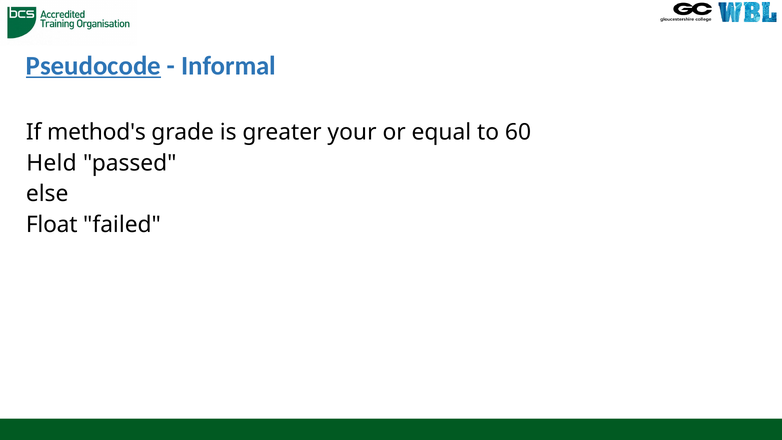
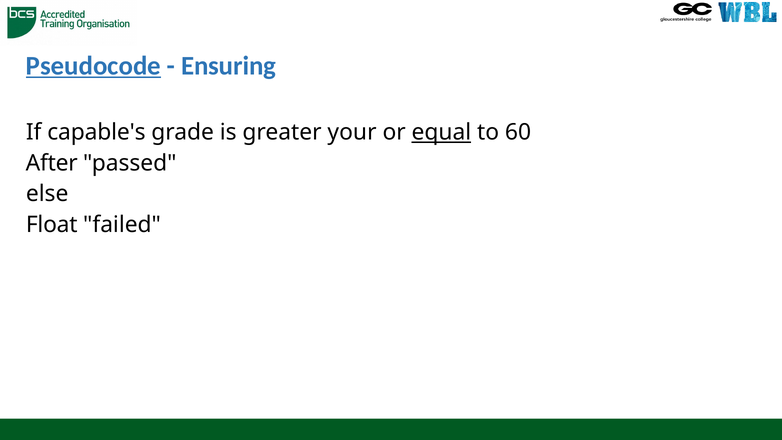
Informal: Informal -> Ensuring (229, 66)
method's: method's -> capable's (96, 132)
equal underline: none -> present (441, 132)
Held: Held -> After (52, 163)
